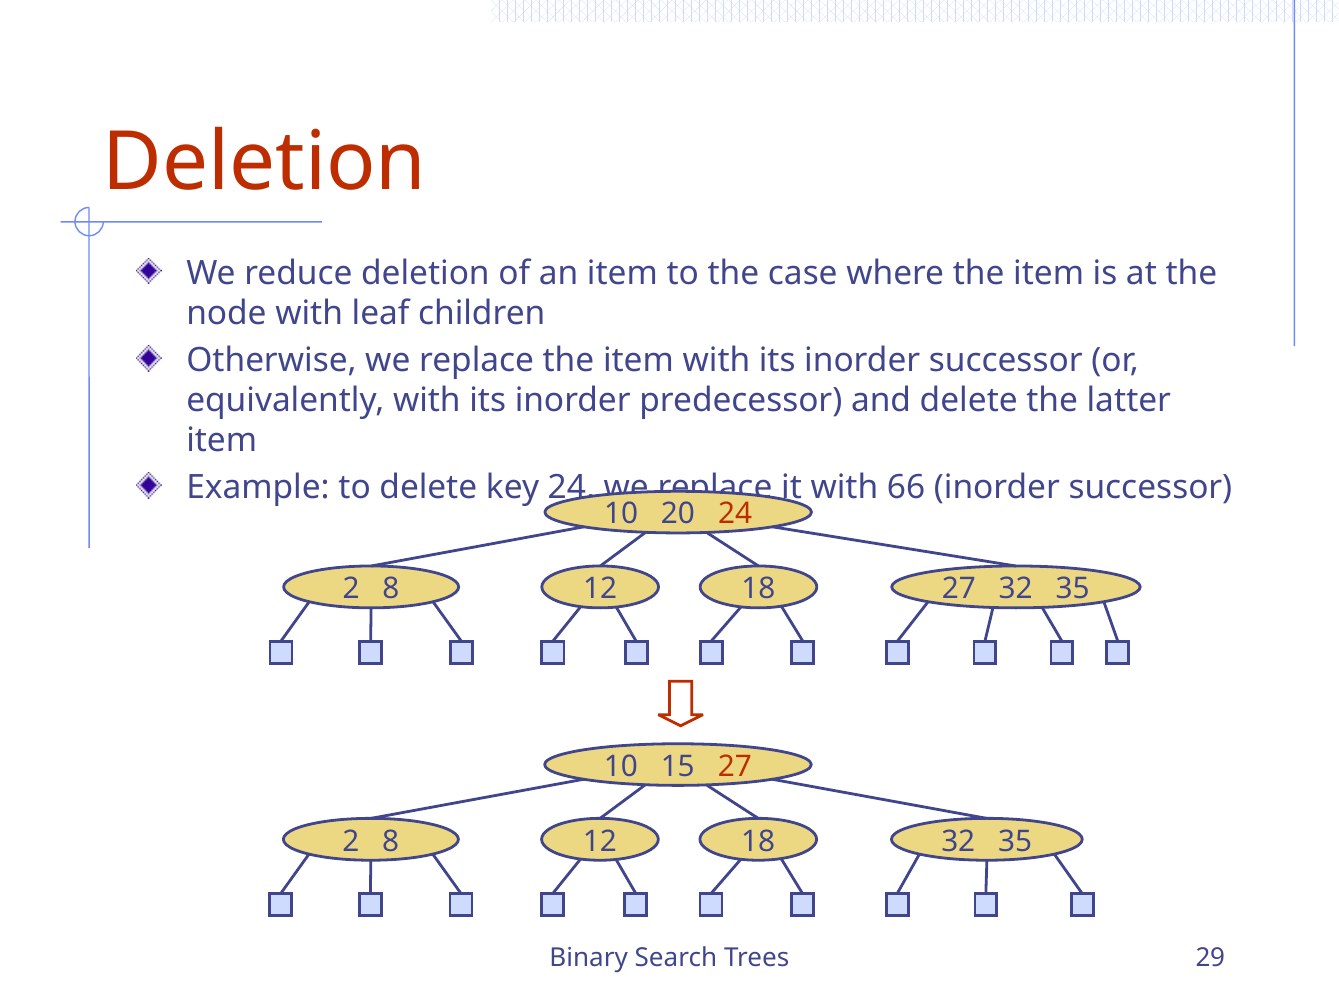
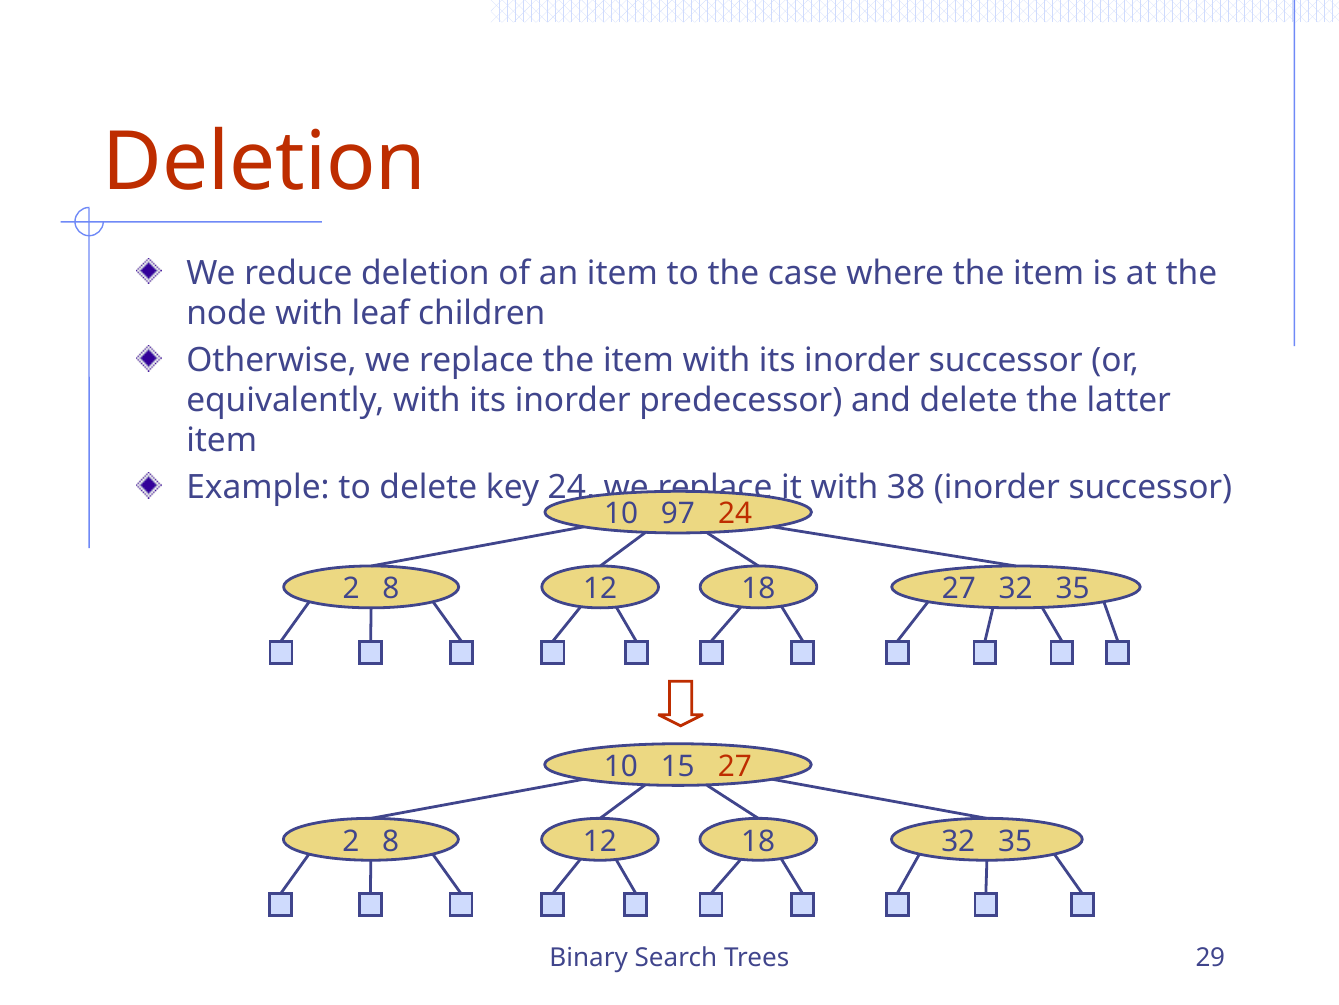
66: 66 -> 38 (906, 487)
20: 20 -> 97 (678, 514)
